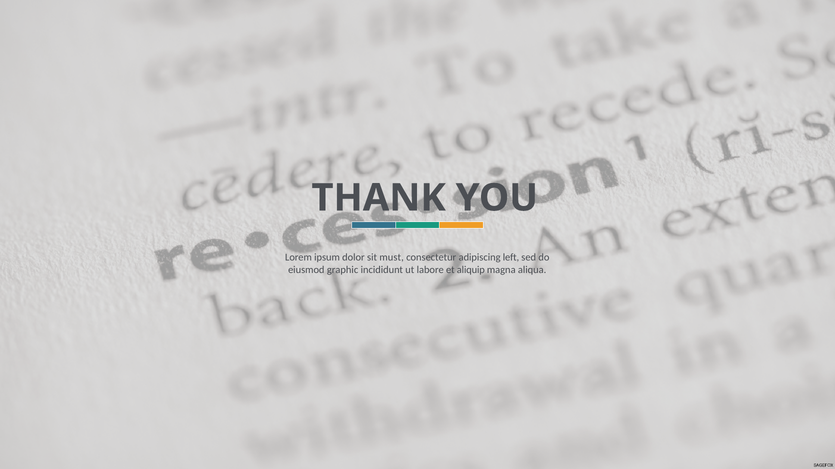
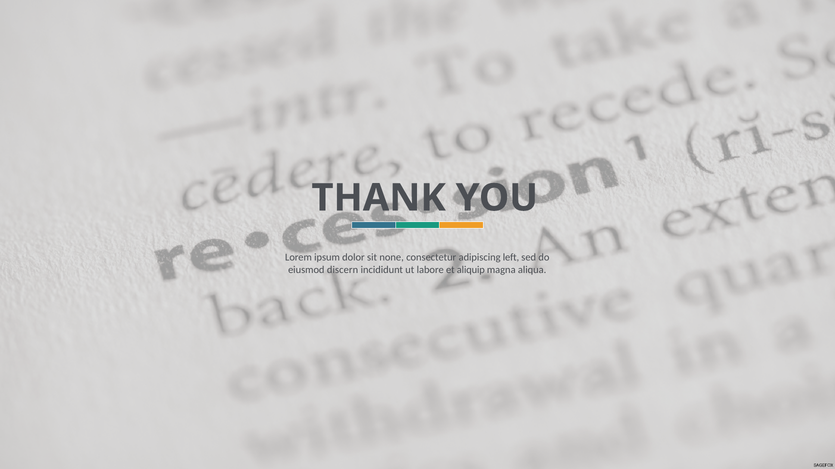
must: must -> none (392, 258)
graphic: graphic -> discern (343, 270)
